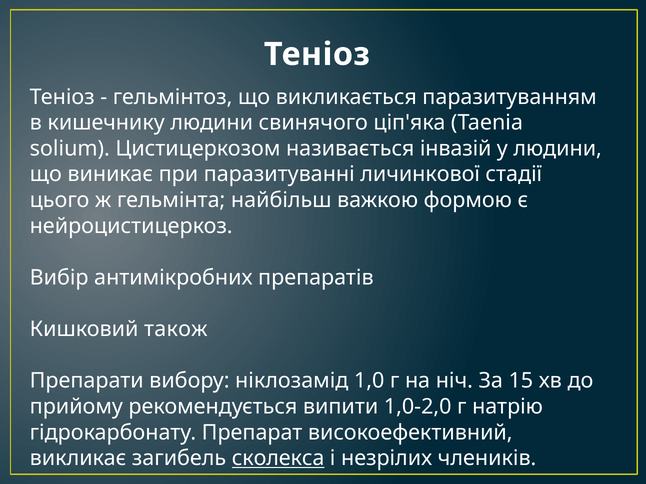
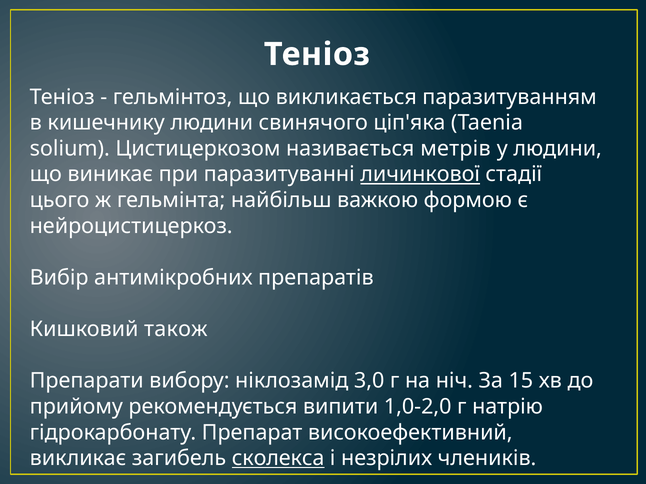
інвазій: інвазій -> метрів (456, 149)
личинкової underline: none -> present (420, 175)
1,0: 1,0 -> 3,0 (369, 381)
